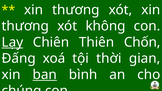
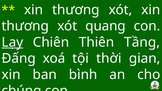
không: không -> quang (105, 26)
Chốn: Chốn -> Tầng (142, 42)
ban underline: present -> none (45, 75)
